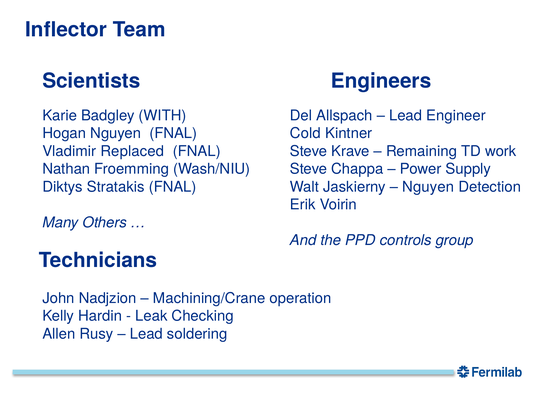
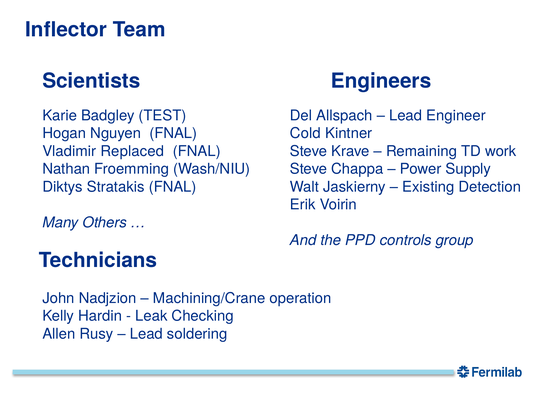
WITH: WITH -> TEST (163, 116)
Nguyen: Nguyen -> Existing (428, 187)
